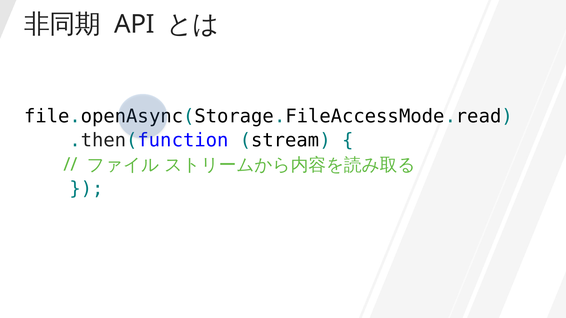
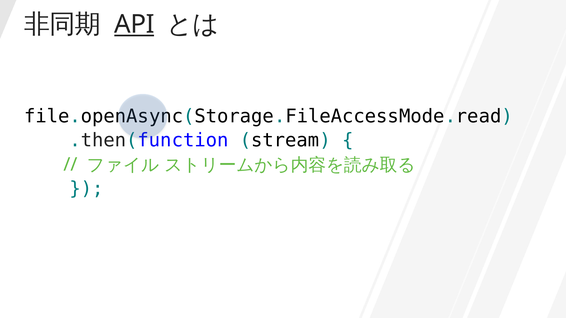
API underline: none -> present (134, 24)
